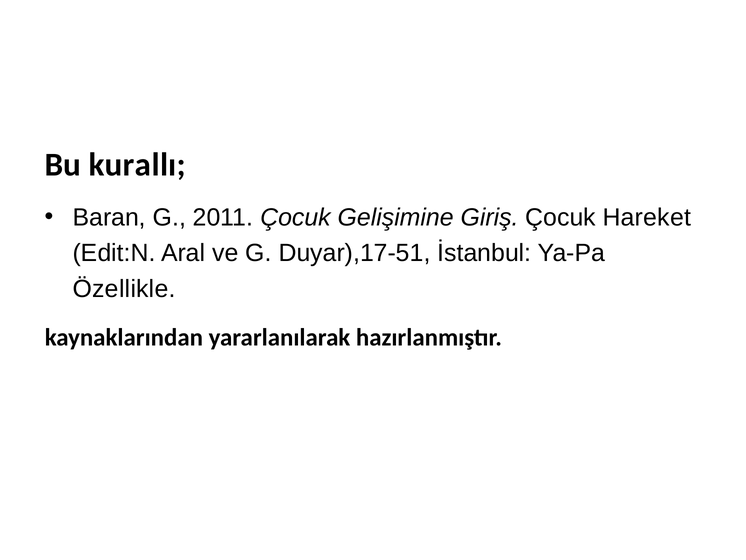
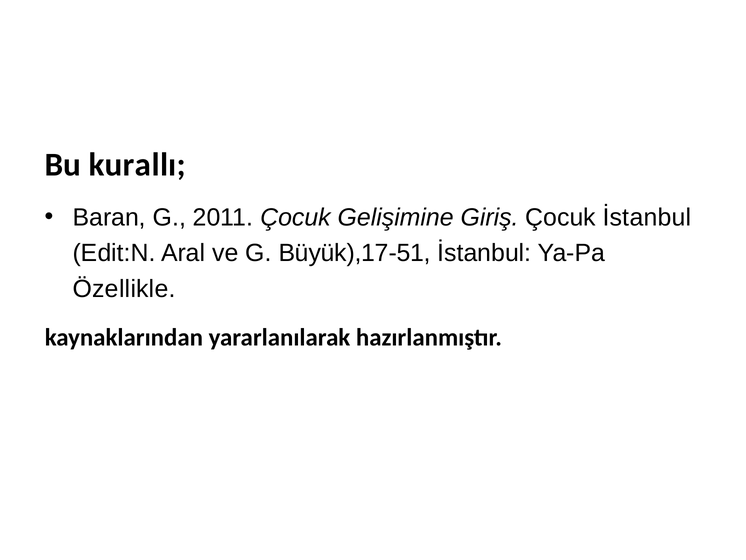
Çocuk Hareket: Hareket -> İstanbul (647, 217)
Duyar),17-51: Duyar),17-51 -> Büyük),17-51 (355, 253)
